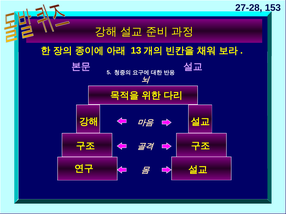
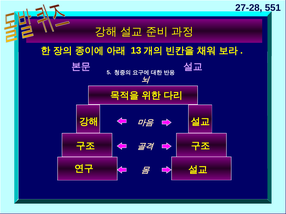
153: 153 -> 551 (273, 8)
